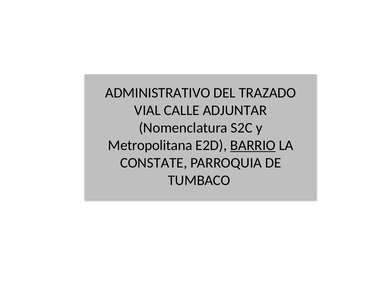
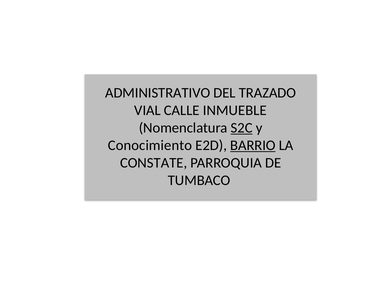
ADJUNTAR: ADJUNTAR -> INMUEBLE (235, 110)
S2C underline: none -> present (242, 128)
Metropolitana: Metropolitana -> Conocimiento (150, 145)
